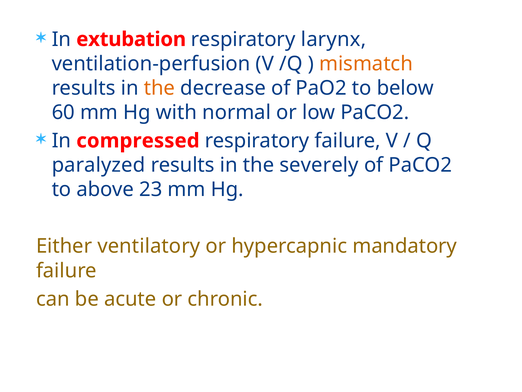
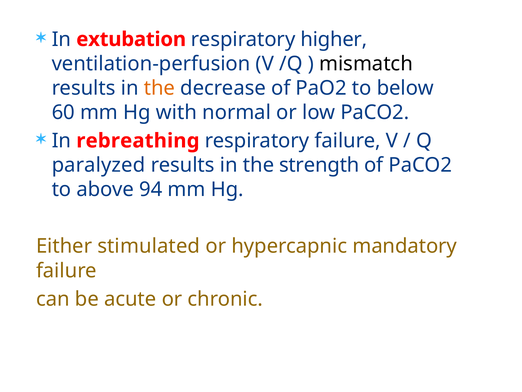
larynx: larynx -> higher (334, 39)
mismatch colour: orange -> black (366, 64)
compressed: compressed -> rebreathing (138, 141)
severely: severely -> strength (319, 165)
23: 23 -> 94 (151, 189)
ventilatory: ventilatory -> stimulated (149, 246)
